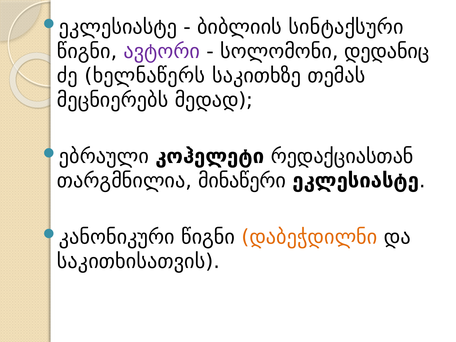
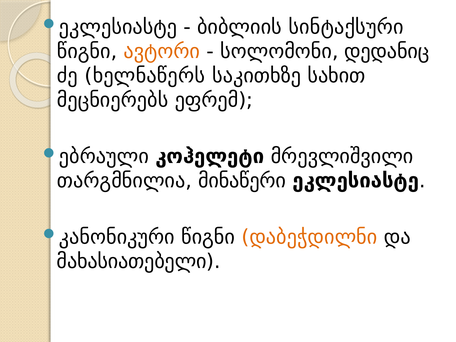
ავტორი colour: purple -> orange (162, 52)
თემას: თემას -> სახით (336, 76)
მედად: მედად -> ეფრემ (214, 100)
რედაქციასთან: რედაქციასთან -> მრევლიშვილი (342, 156)
საკითხისათვის: საკითხისათვის -> მახასიათებელი (139, 261)
